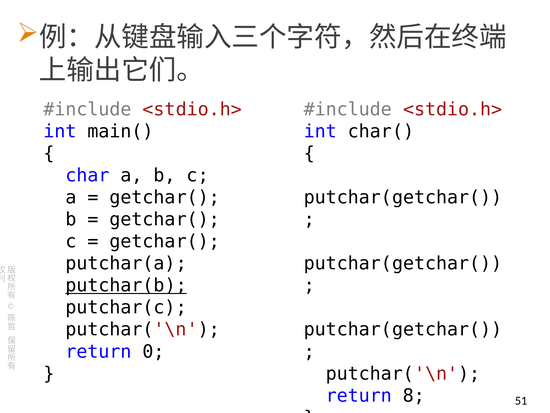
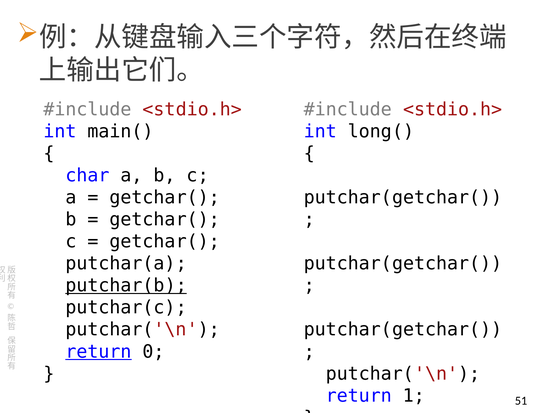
char(: char( -> long( (381, 131)
return underline: none -> present (98, 351)
8: 8 -> 1 (414, 395)
